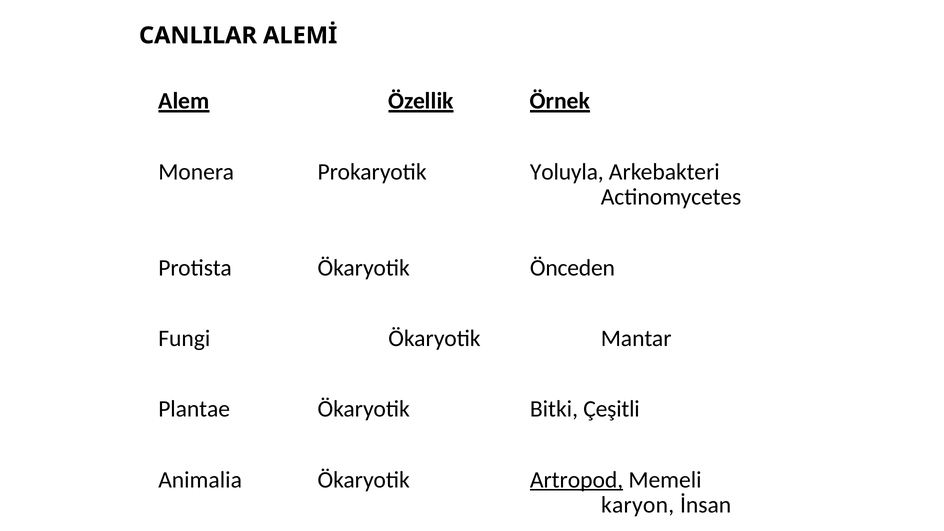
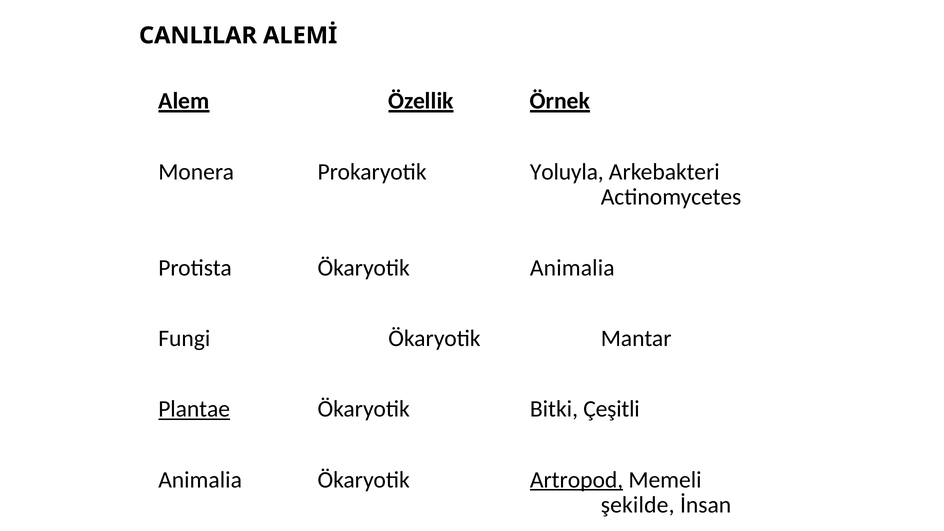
Ökaryotik Önceden: Önceden -> Animalia (572, 268)
Plantae underline: none -> present (194, 409)
karyon: karyon -> şekilde (638, 505)
